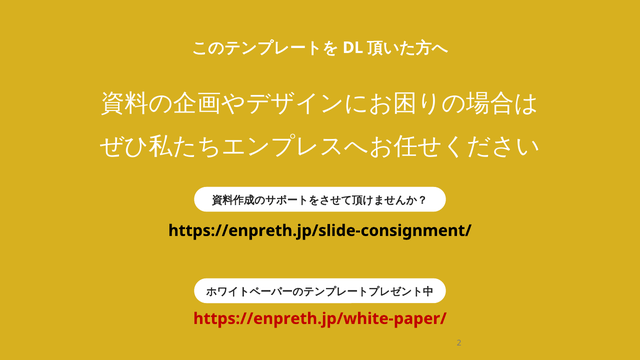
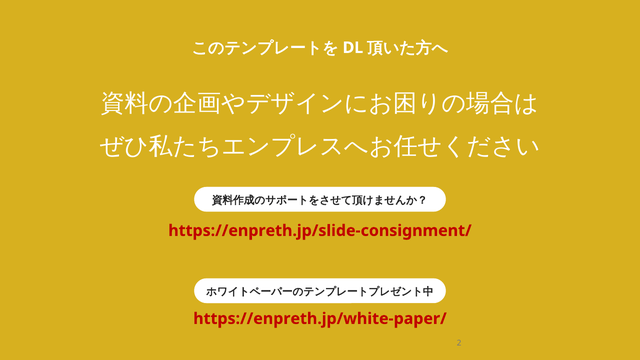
https://enpreth.jp/slide-consignment/ colour: black -> red (320, 231)
